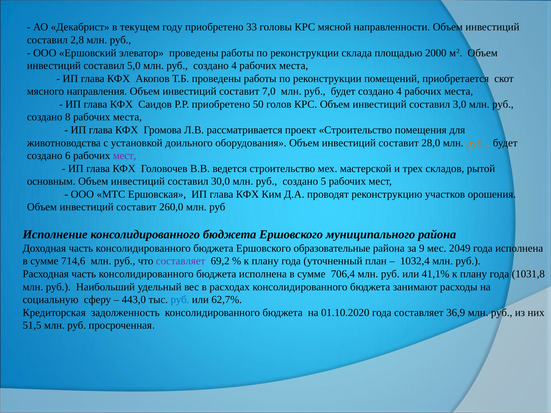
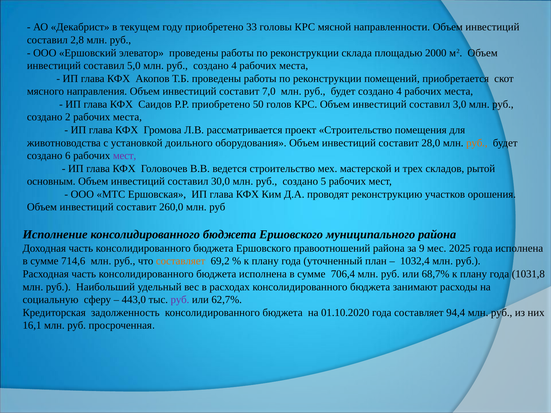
8: 8 -> 2 (68, 117)
образовательные: образовательные -> правоотношений (332, 248)
2049: 2049 -> 2025 (460, 248)
составляет colour: purple -> orange (181, 261)
41,1%: 41,1% -> 68,7% (436, 274)
руб colour: blue -> purple (180, 300)
36,9: 36,9 -> 94,4 (456, 313)
51,5: 51,5 -> 16,1 (32, 326)
